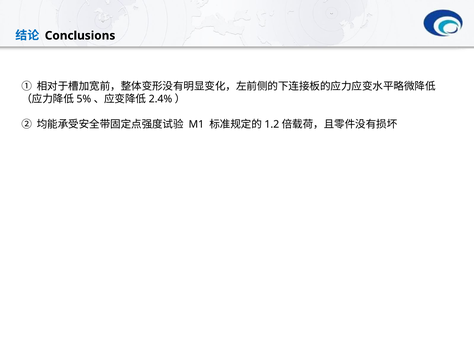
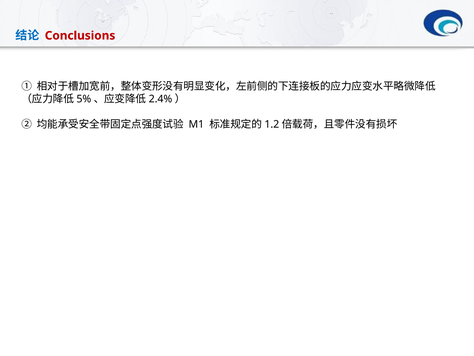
Conclusions colour: black -> red (80, 36)
